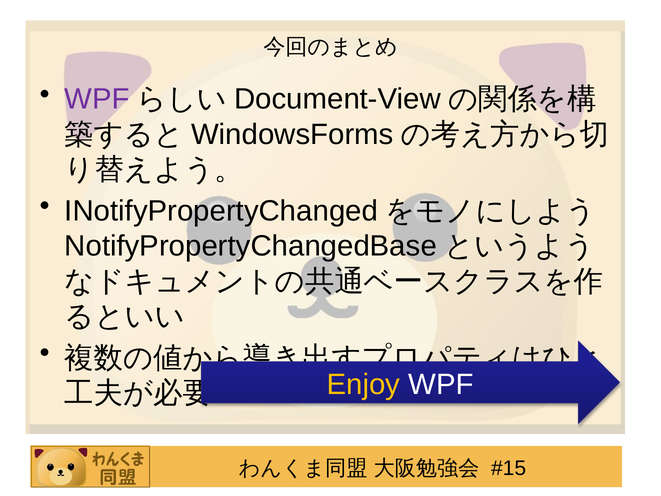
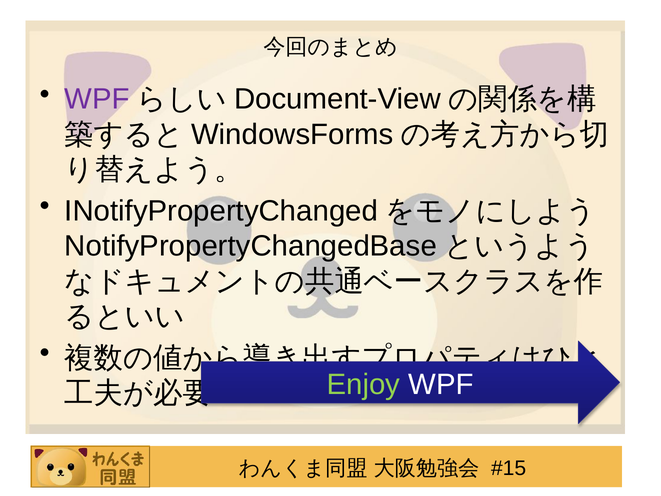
Enjoy colour: yellow -> light green (363, 384)
